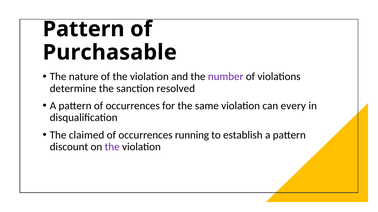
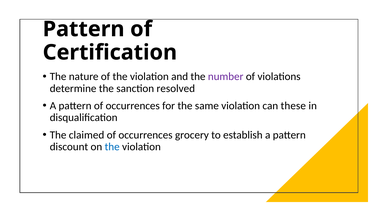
Purchasable: Purchasable -> Certification (110, 53)
every: every -> these (293, 106)
running: running -> grocery (192, 135)
the colour: purple -> blue (112, 147)
